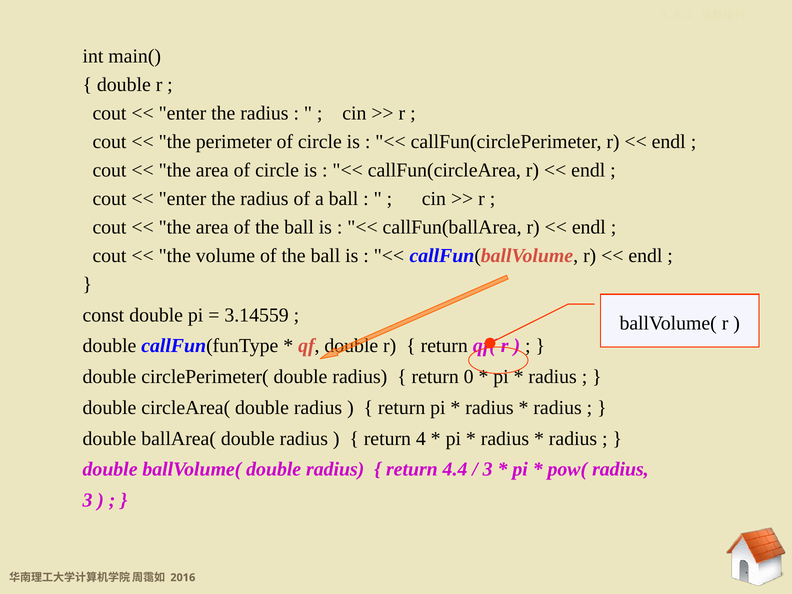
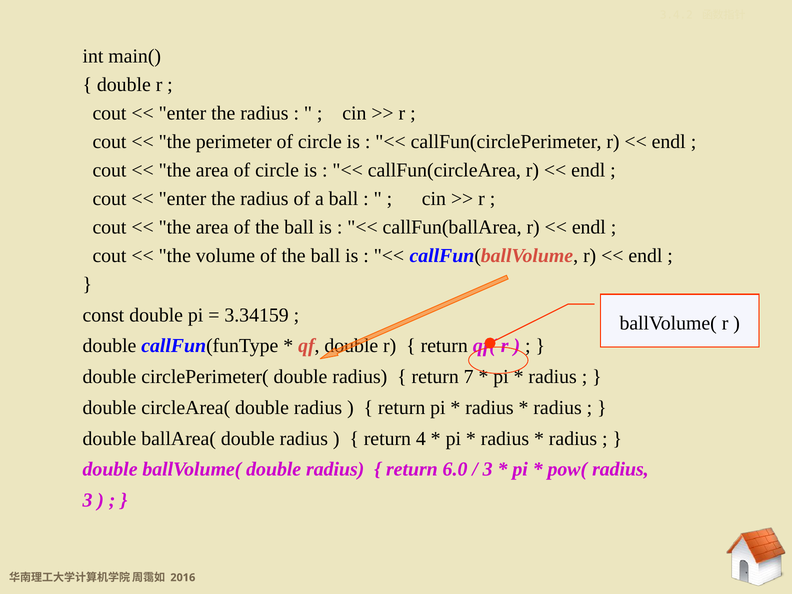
3.14559: 3.14559 -> 3.34159 (257, 315)
0: 0 -> 7 (469, 377)
4.4: 4.4 -> 6.0 (455, 469)
